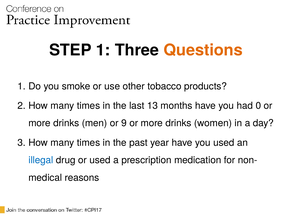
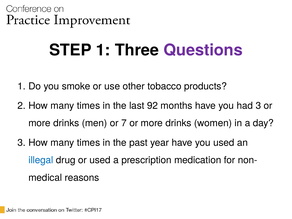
Questions colour: orange -> purple (203, 50)
13: 13 -> 92 (152, 106)
had 0: 0 -> 3 (258, 106)
9: 9 -> 7 (124, 123)
